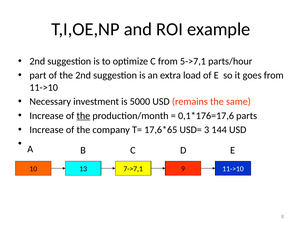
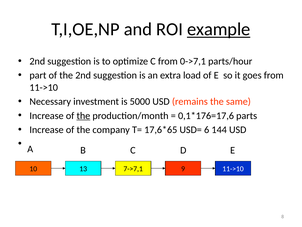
example underline: none -> present (219, 29)
5->7,1: 5->7,1 -> 0->7,1 (193, 61)
3: 3 -> 6 (207, 130)
